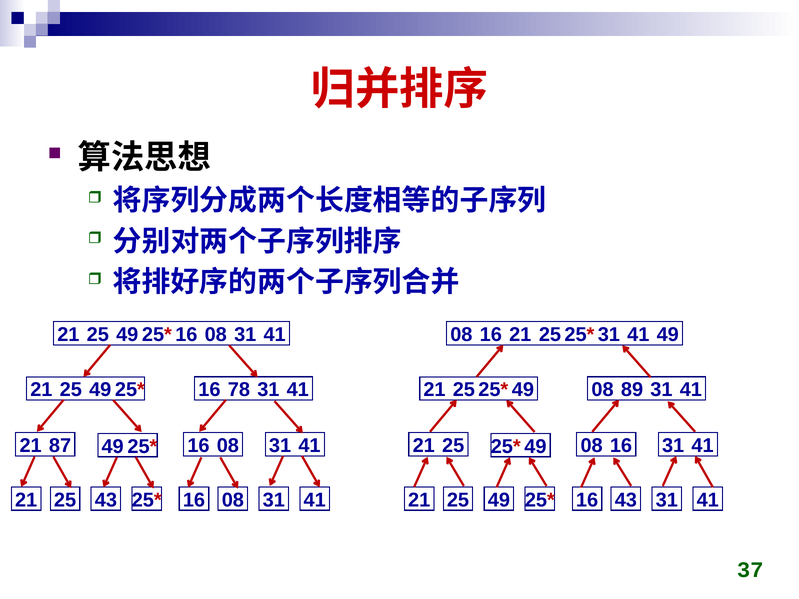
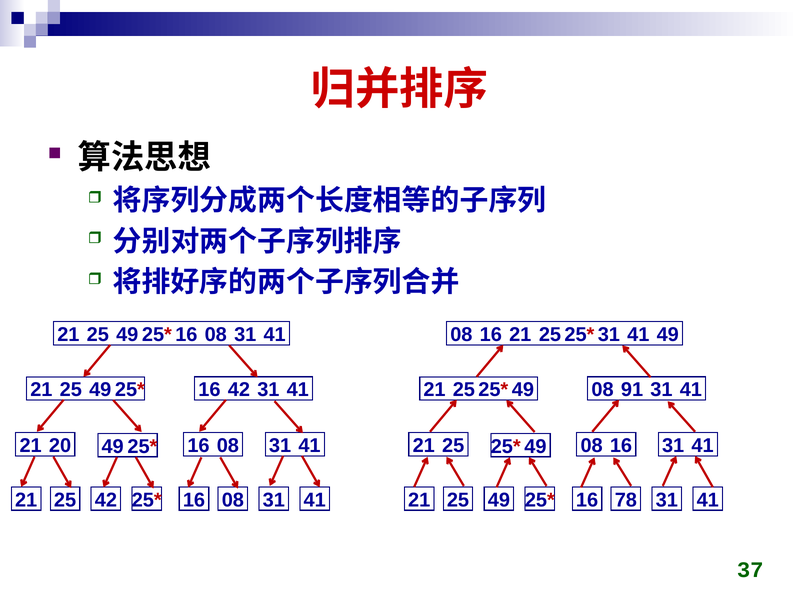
16 78: 78 -> 42 (239, 390)
89: 89 -> 91 (632, 390)
87: 87 -> 20 (60, 446)
25 43: 43 -> 42 (106, 500)
16 43: 43 -> 78 (626, 500)
